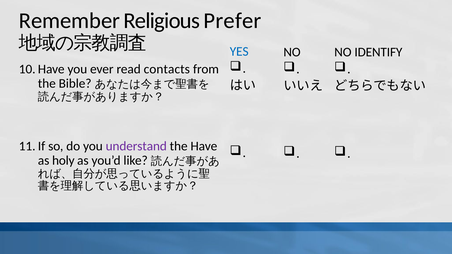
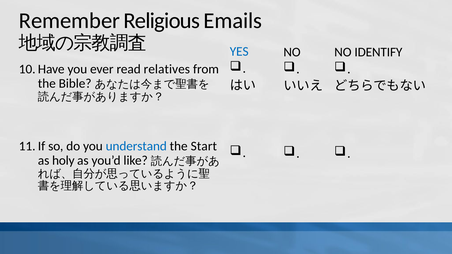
Prefer: Prefer -> Emails (233, 21)
contacts: contacts -> relatives (167, 69)
understand colour: purple -> blue (136, 146)
Have: Have -> Start (204, 146)
